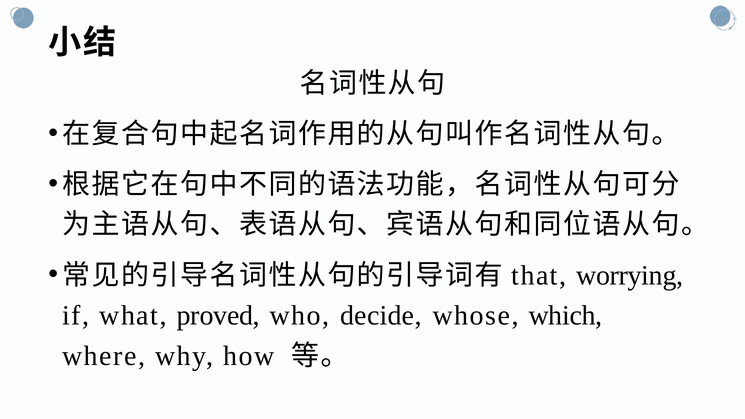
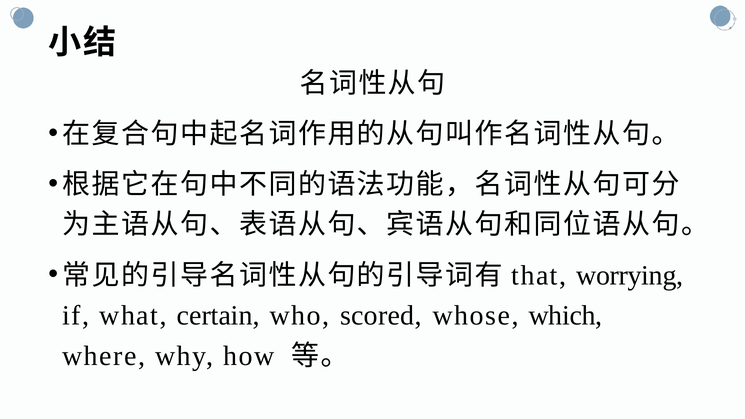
proved: proved -> certain (218, 316)
decide: decide -> scored (381, 316)
